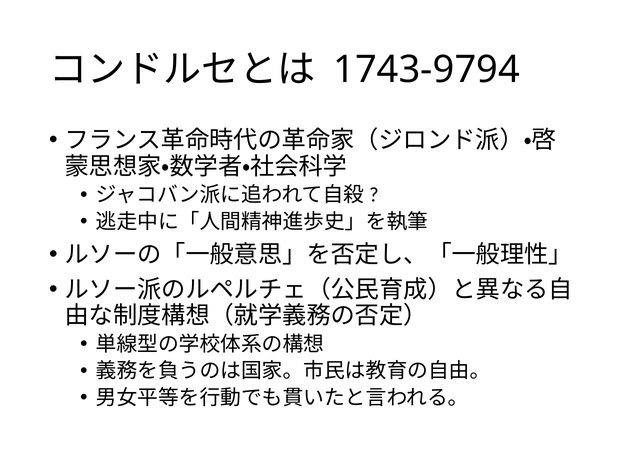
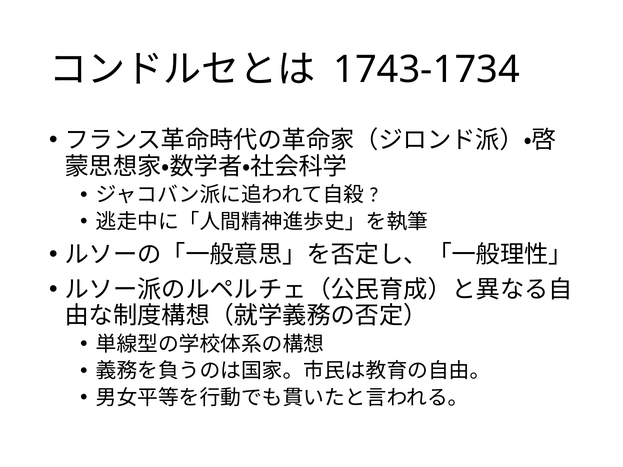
1743-9794: 1743-9794 -> 1743-1734 (427, 70)
